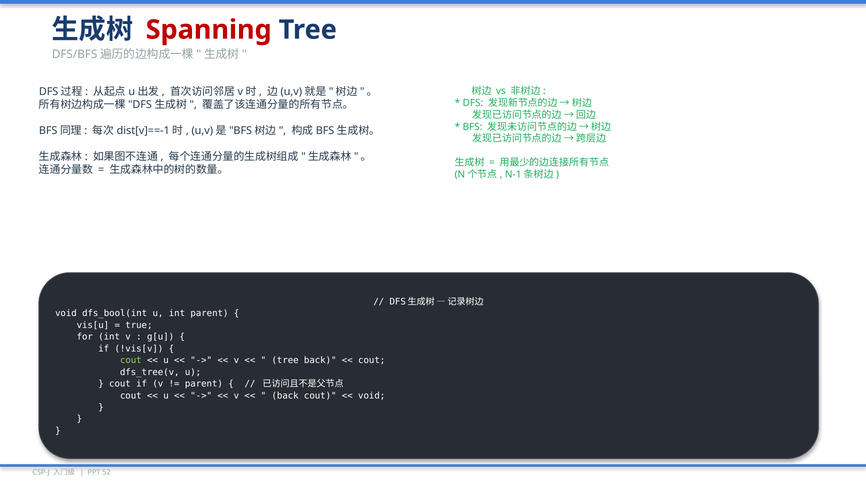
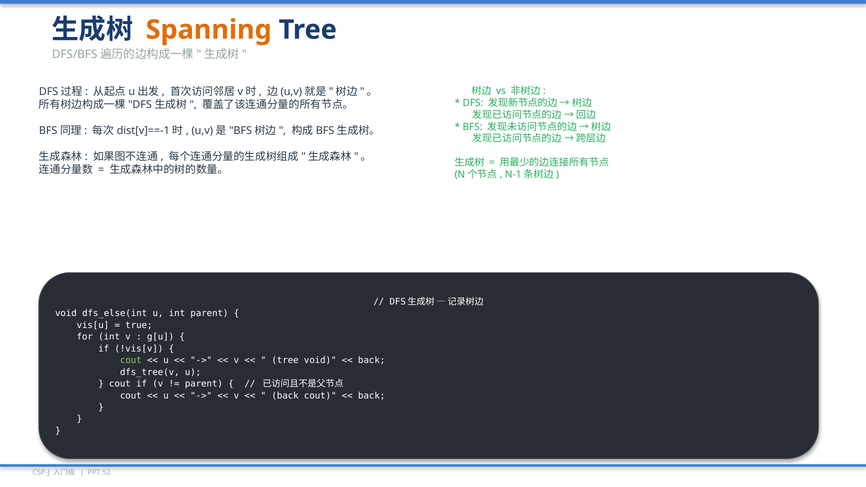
Spanning colour: red -> orange (209, 30)
dfs_bool(int: dfs_bool(int -> dfs_else(int (115, 313)
tree back: back -> void (320, 360)
cout: cout -> back (372, 360)
void: void -> back (372, 396)
